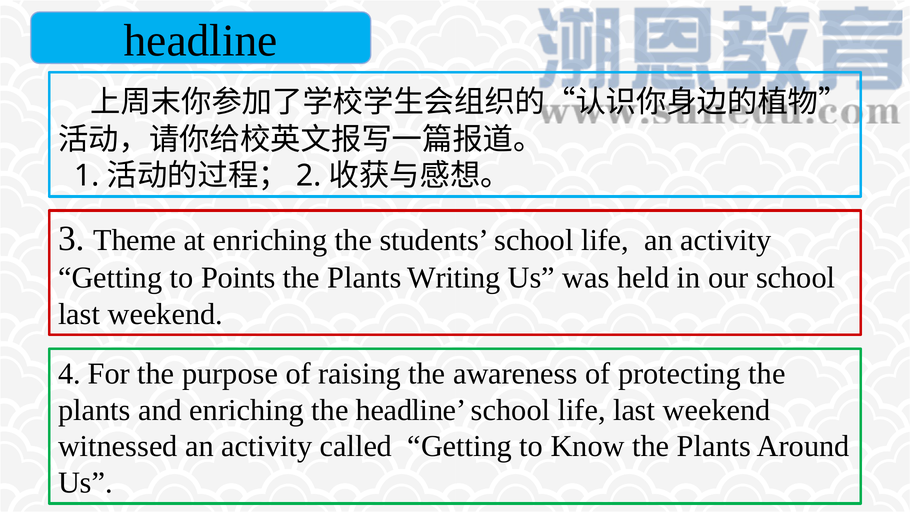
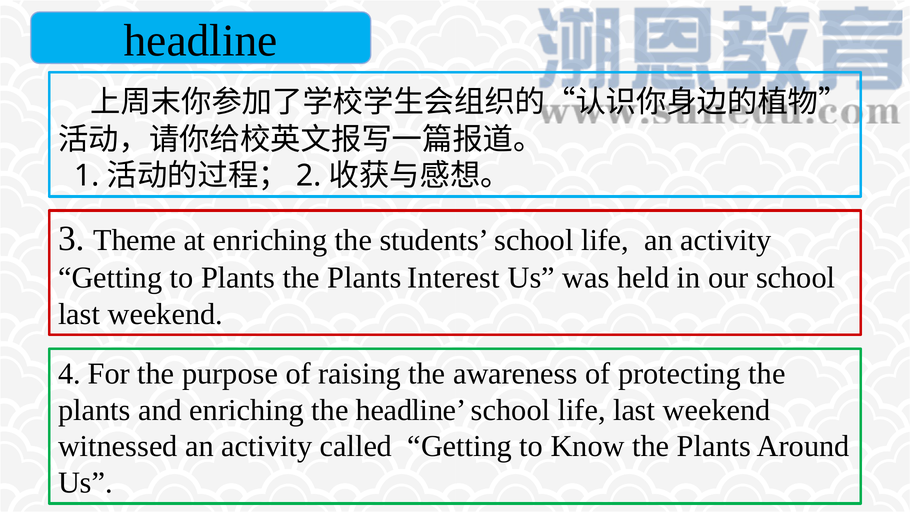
to Points: Points -> Plants (238, 278)
Writing: Writing -> Interest (454, 278)
